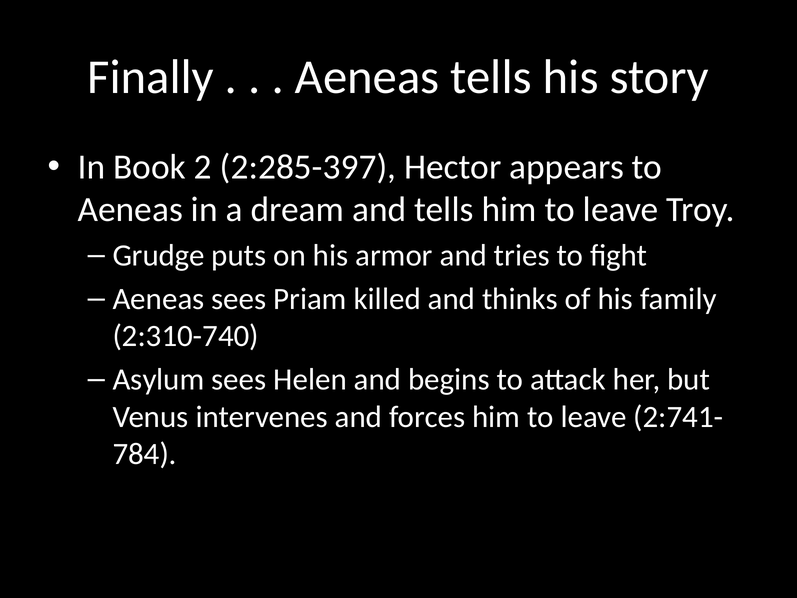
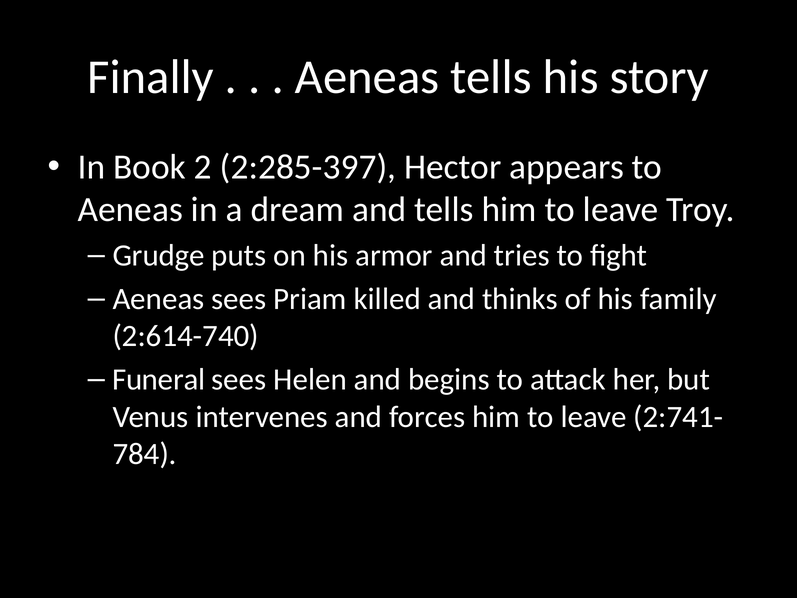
2:310-740: 2:310-740 -> 2:614-740 (186, 336)
Asylum: Asylum -> Funeral (159, 380)
